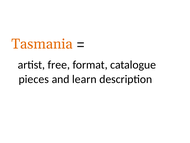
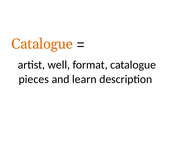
Tasmania: Tasmania -> Catalogue (42, 44)
free: free -> well (59, 65)
